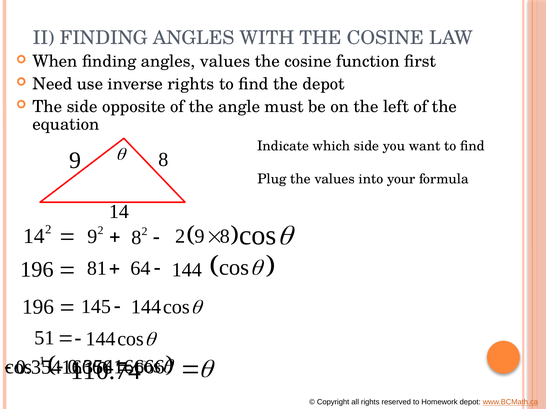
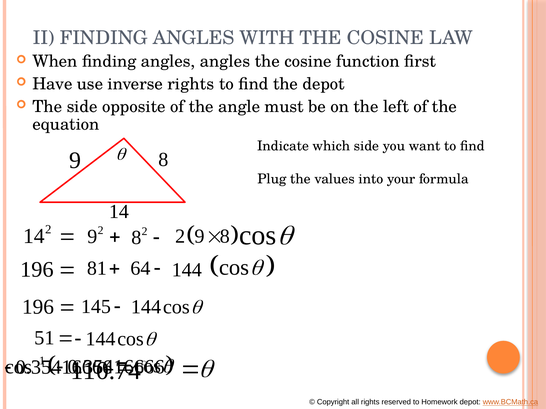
angles values: values -> angles (225, 62)
Need: Need -> Have (52, 84)
